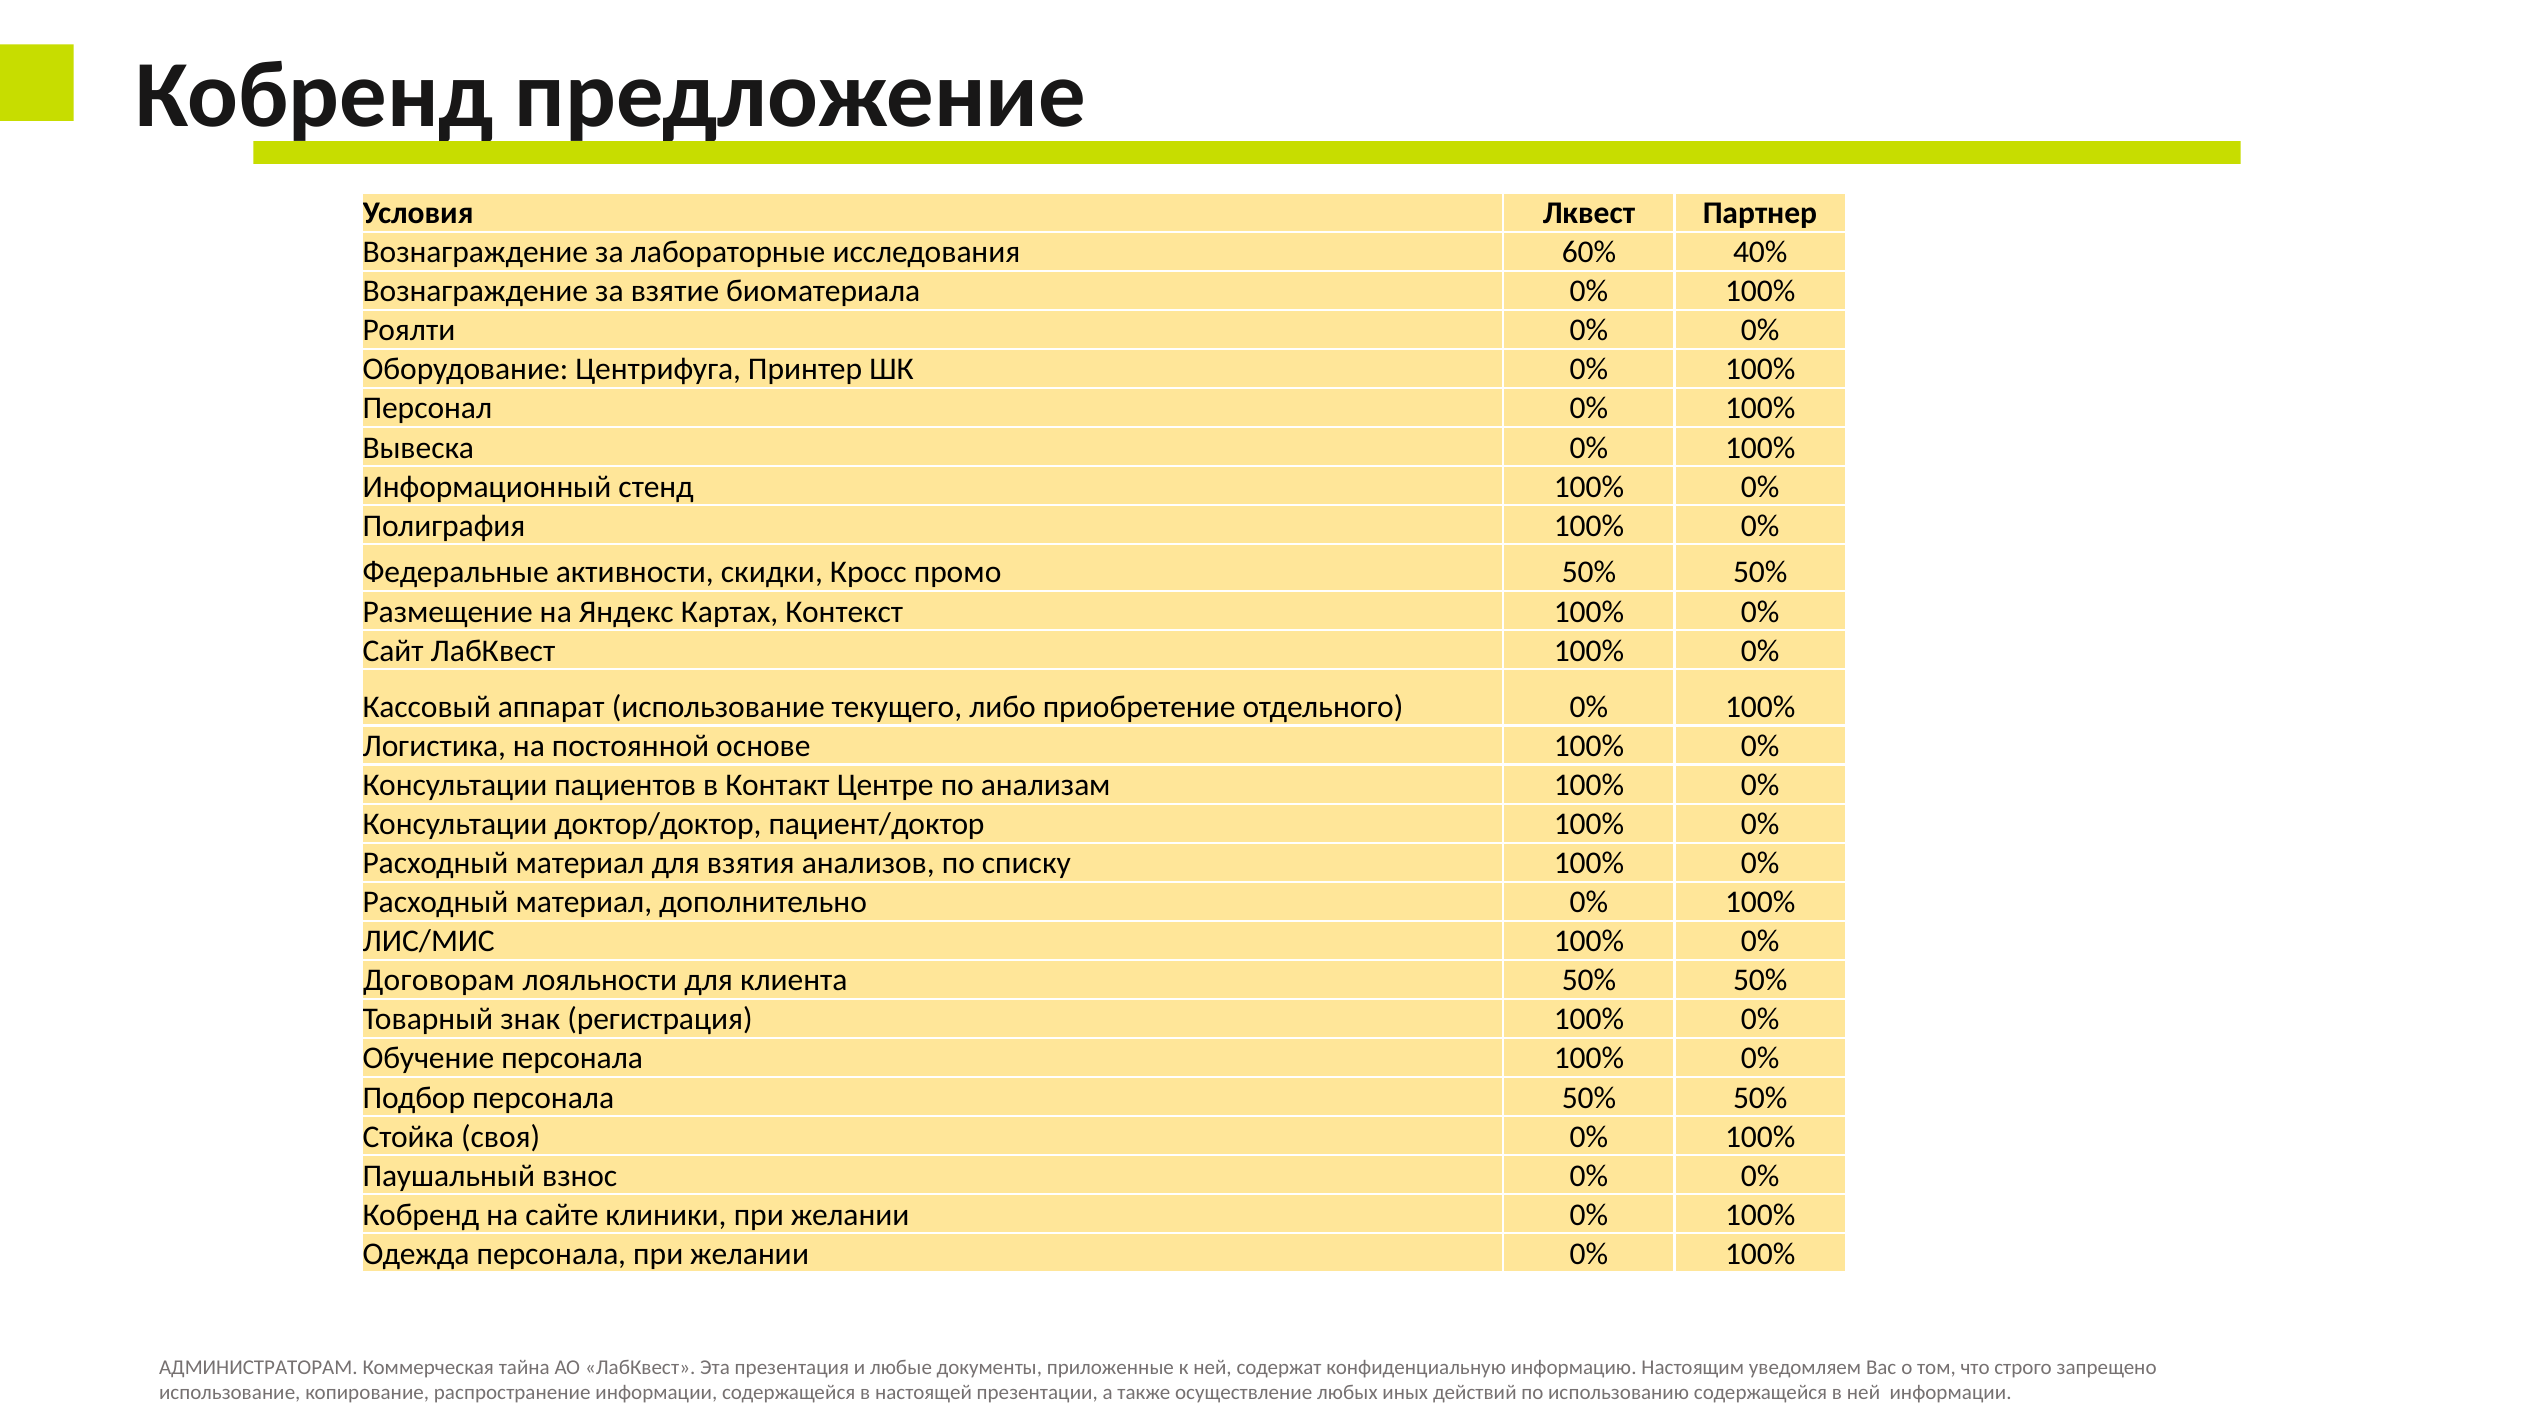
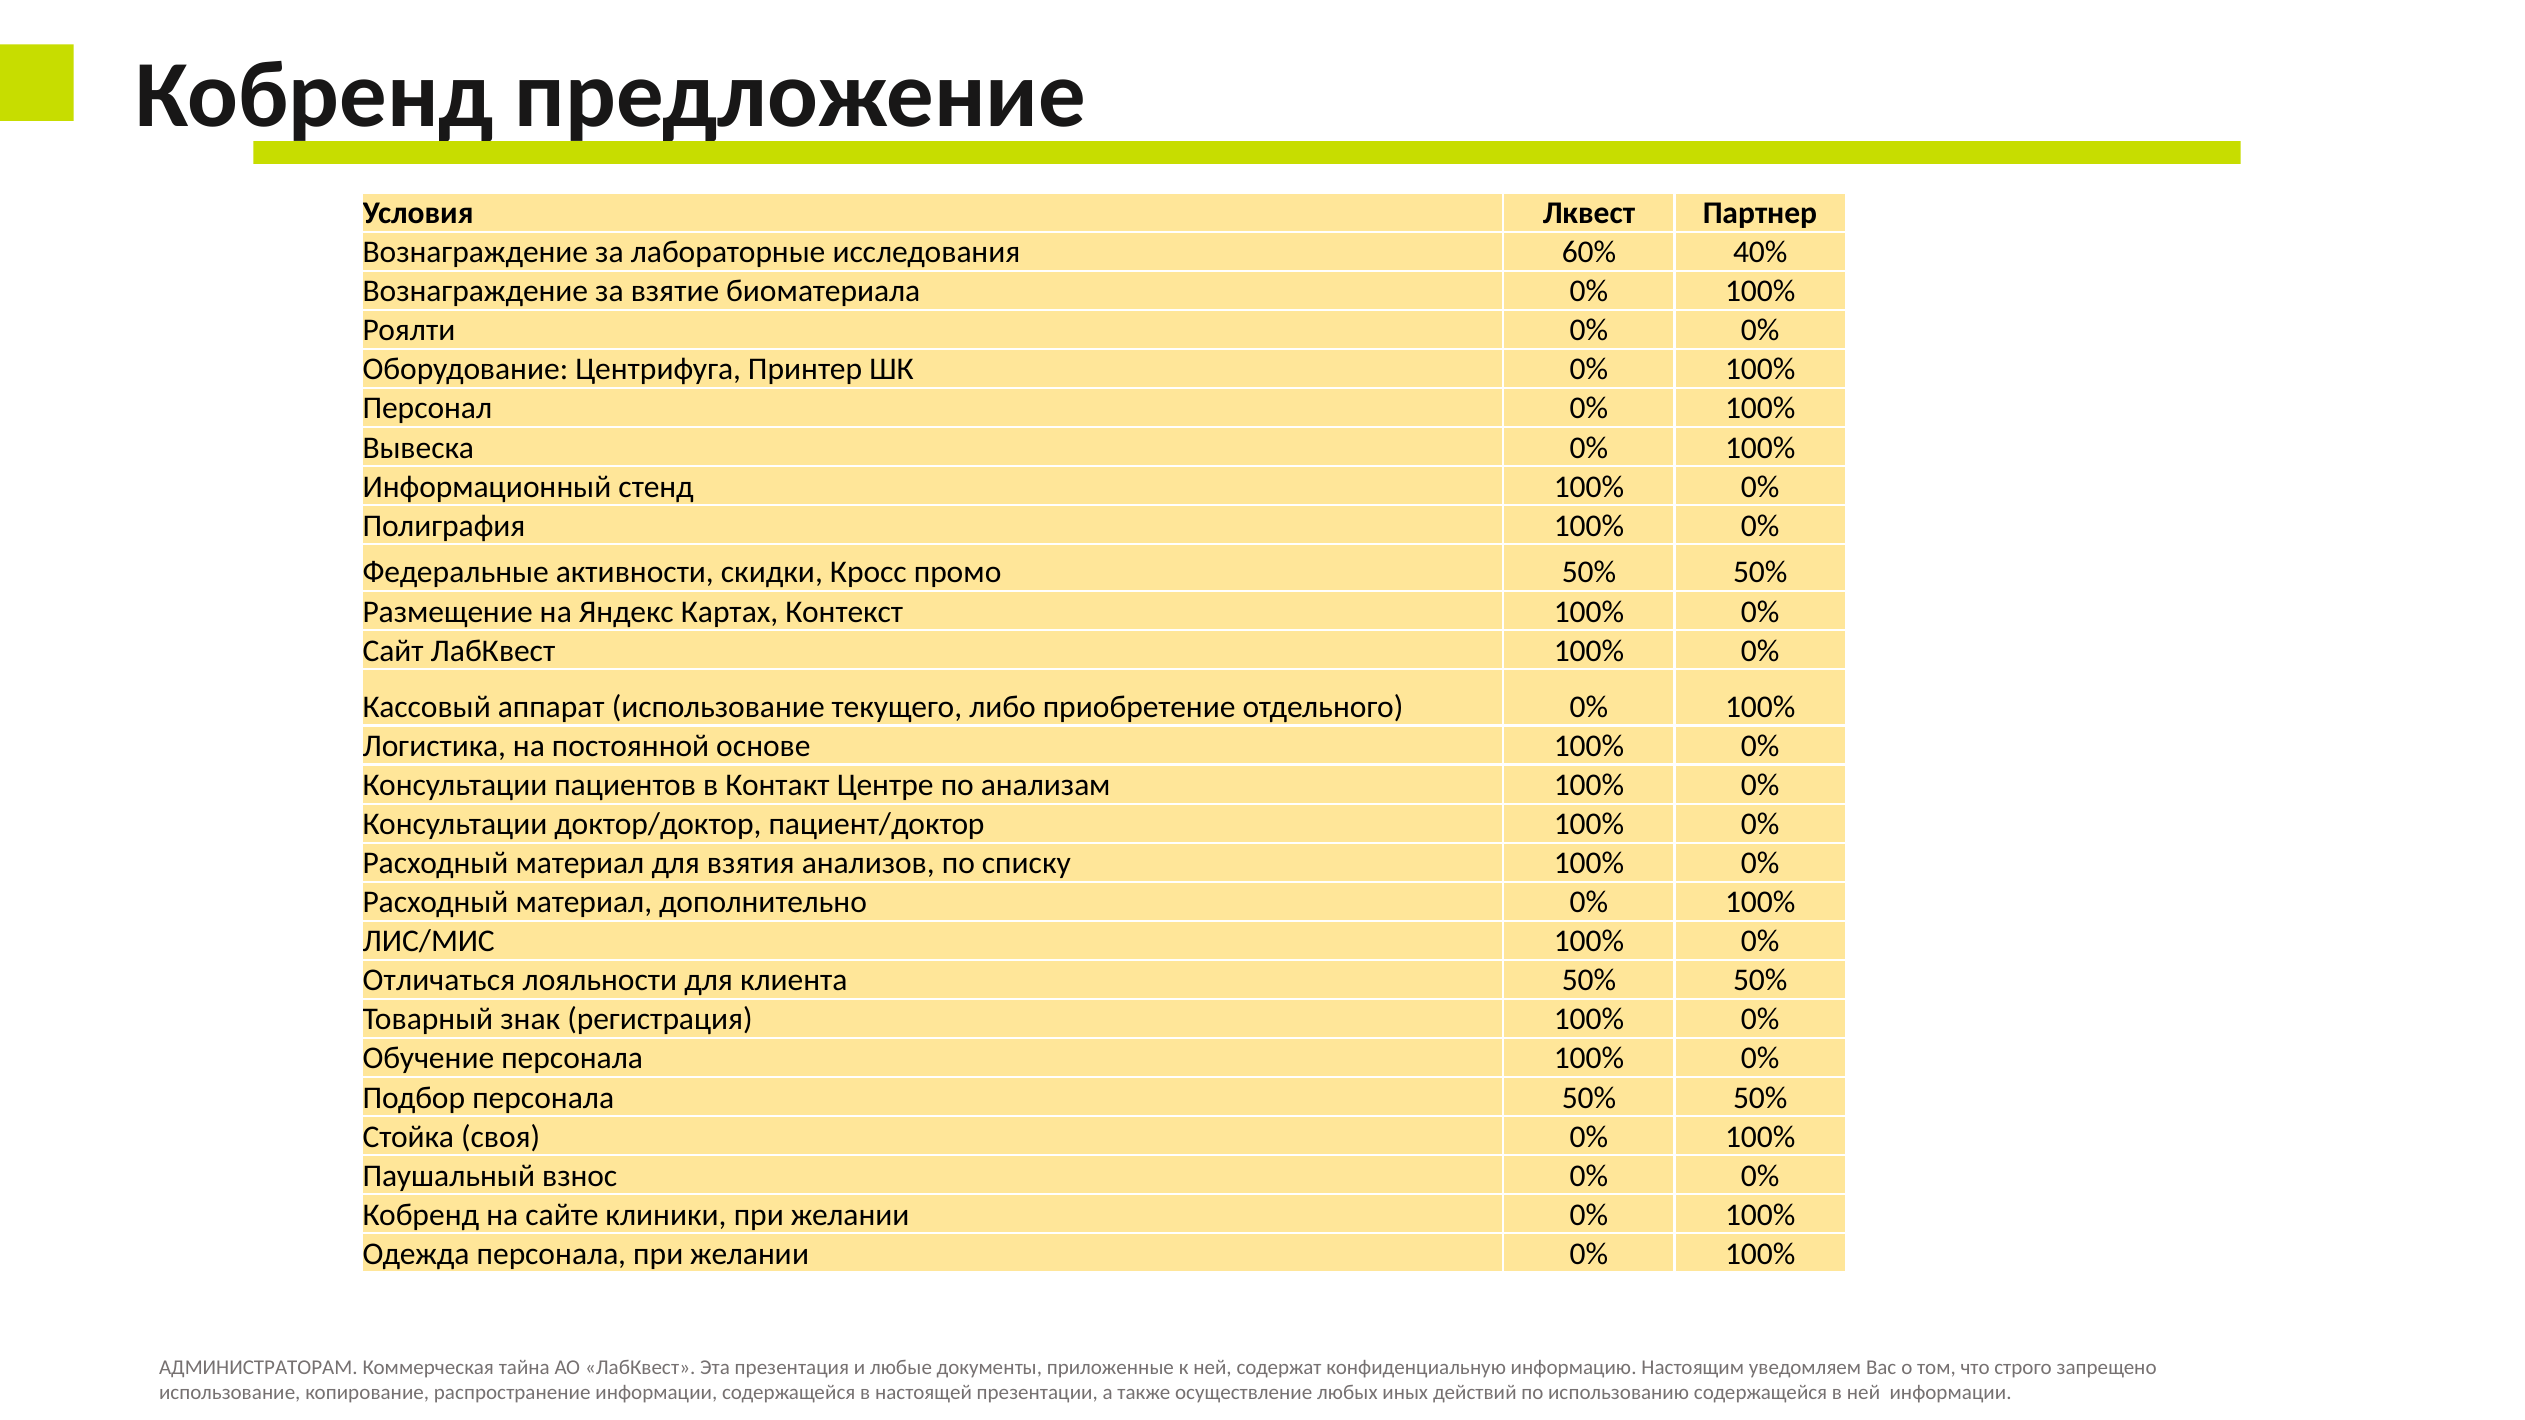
Договорам: Договорам -> Отличаться (439, 981)
